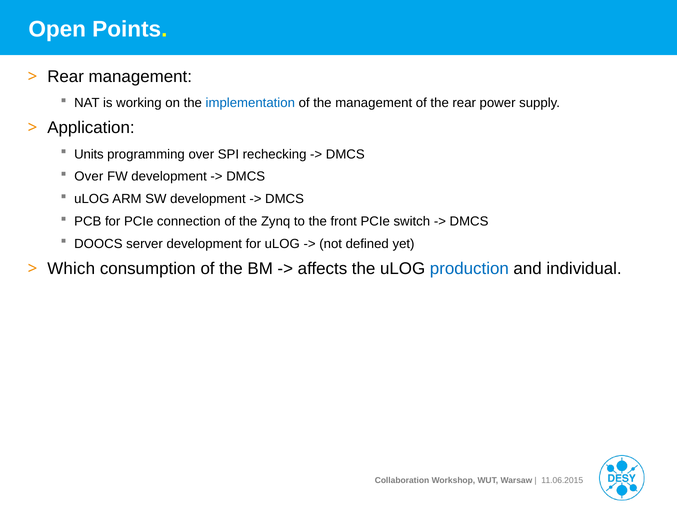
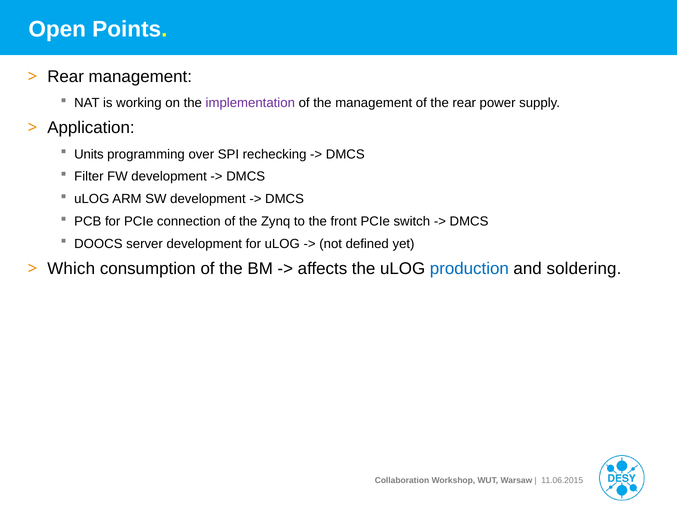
implementation colour: blue -> purple (250, 103)
Over: Over -> Filter (89, 176)
individual: individual -> soldering (584, 269)
